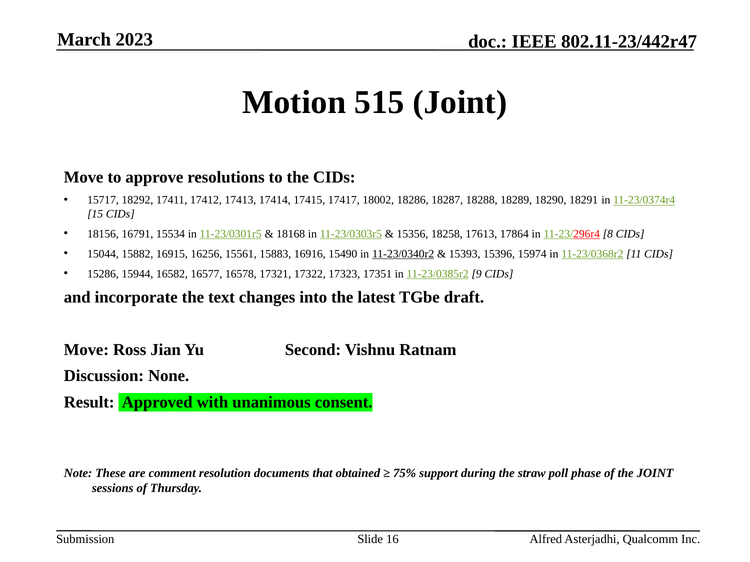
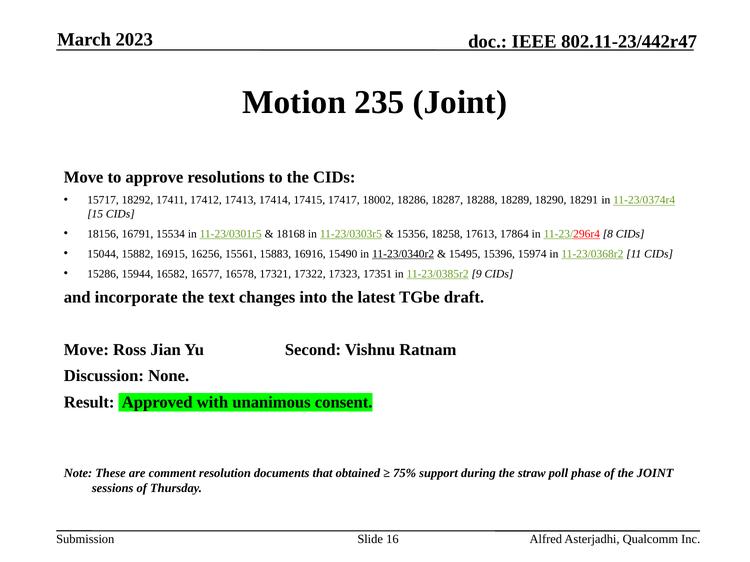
515: 515 -> 235 (379, 102)
15393: 15393 -> 15495 (465, 254)
